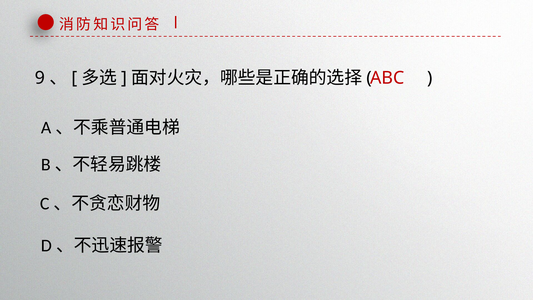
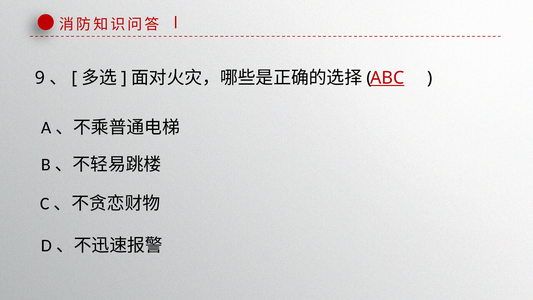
ABC underline: none -> present (387, 78)
